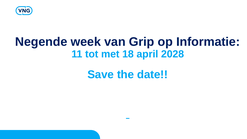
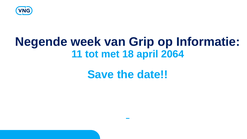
2028: 2028 -> 2064 (173, 54)
